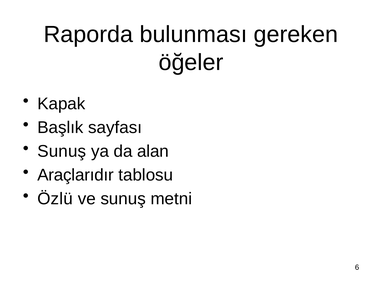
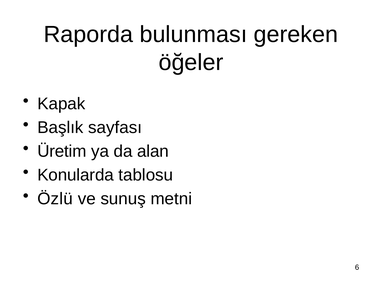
Sunuş: Sunuş -> Üretim (62, 151)
Araçlarıdır: Araçlarıdır -> Konularda (76, 175)
